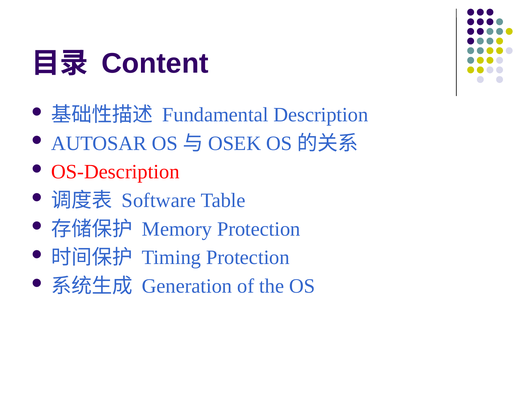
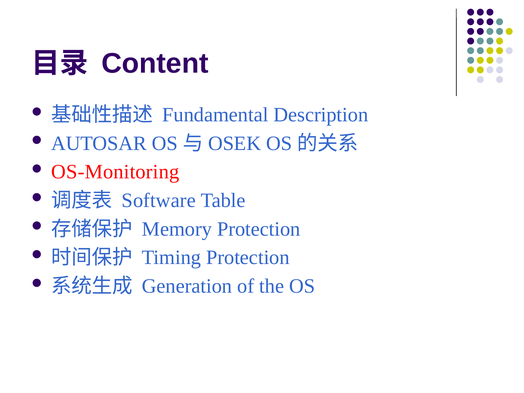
OS-Description: OS-Description -> OS-Monitoring (115, 172)
